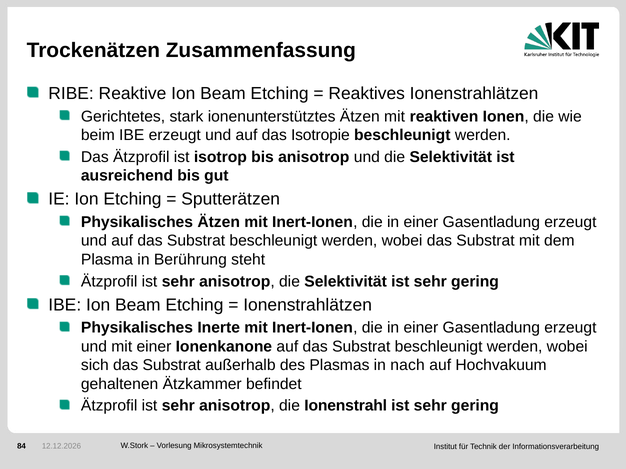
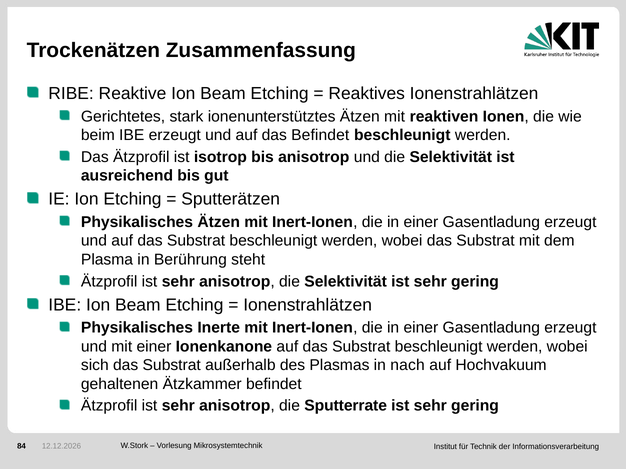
das Isotropie: Isotropie -> Befindet (320, 135)
Ionenstrahl: Ionenstrahl -> Sputterrate (346, 406)
